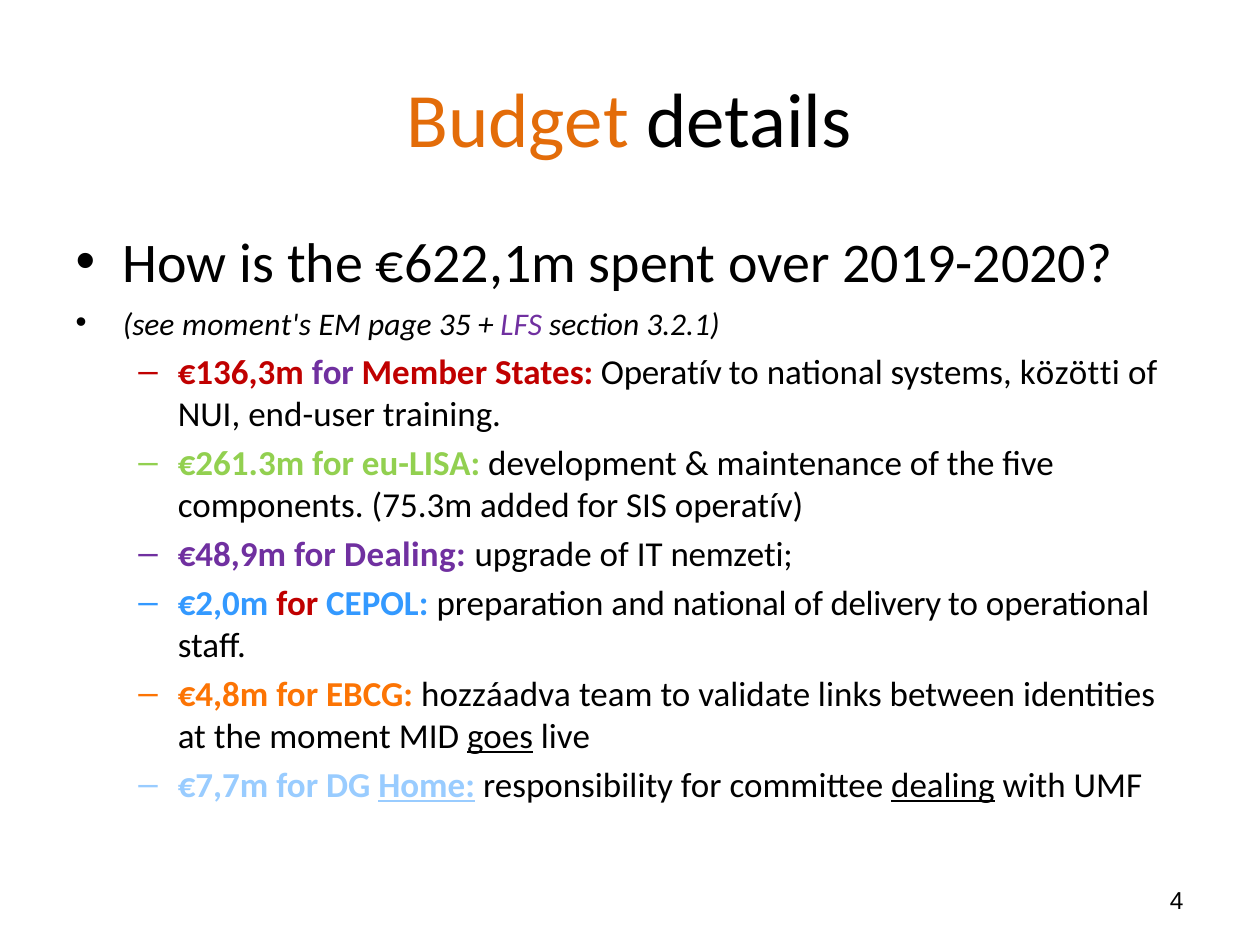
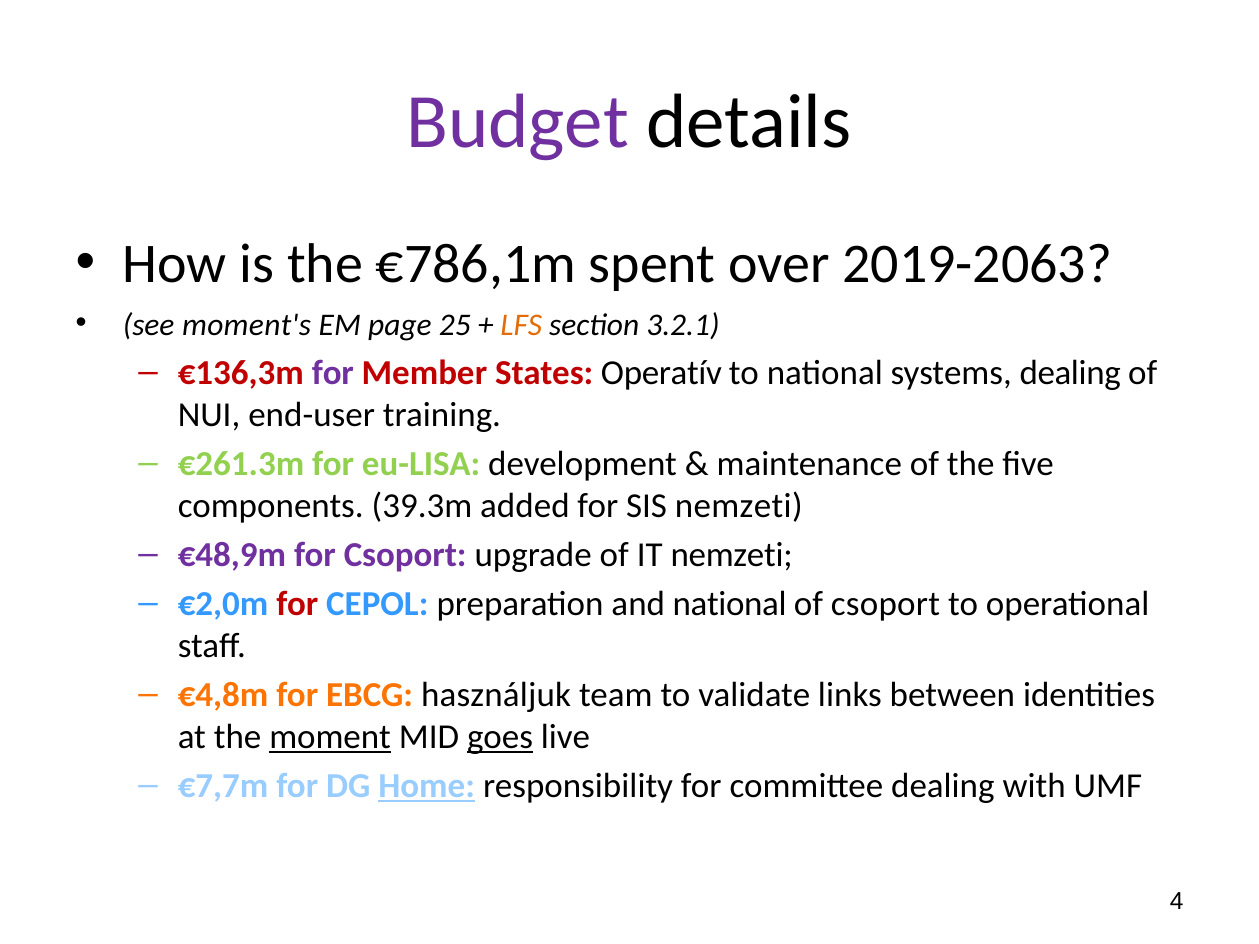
Budget colour: orange -> purple (518, 122)
€622,1m: €622,1m -> €786,1m (476, 264)
2019-2020: 2019-2020 -> 2019-2063 (977, 264)
35: 35 -> 25 (455, 325)
LFS colour: purple -> orange (521, 325)
systems közötti: közötti -> dealing (1070, 373)
75.3m: 75.3m -> 39.3m (422, 506)
SIS operatív: operatív -> nemzeti (739, 506)
for Dealing: Dealing -> Csoport (405, 555)
of delivery: delivery -> csoport (886, 604)
hozzáadva: hozzáadva -> használjuk (496, 695)
moment underline: none -> present (330, 737)
dealing underline: present -> none (943, 786)
